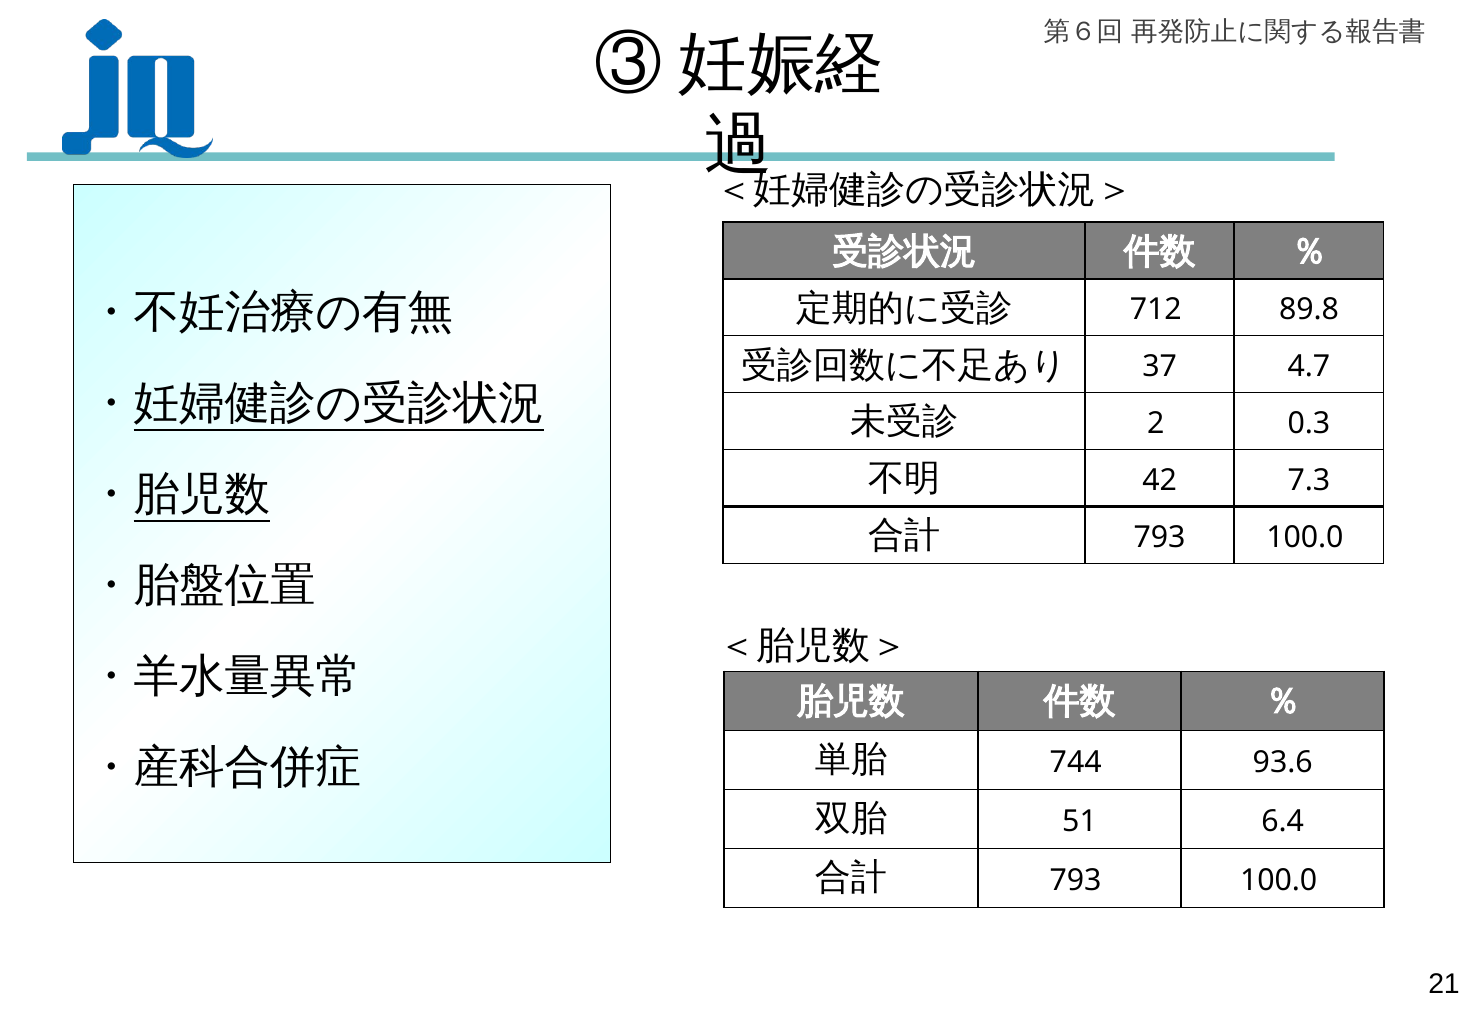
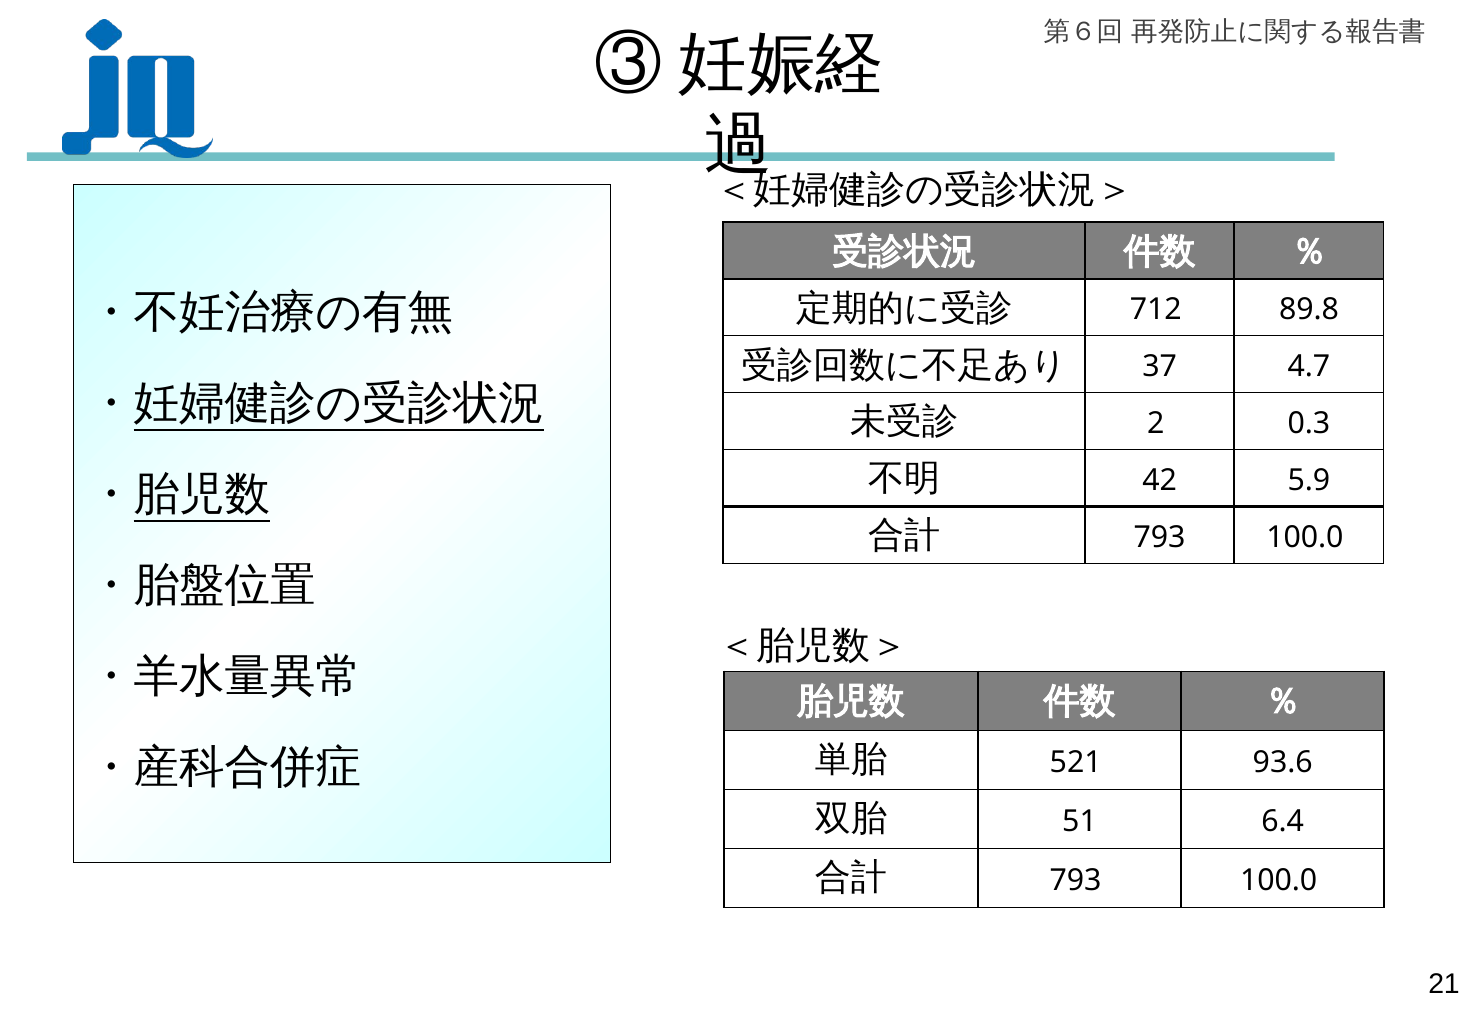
7.3: 7.3 -> 5.9 (1309, 480)
744: 744 -> 521 (1076, 762)
